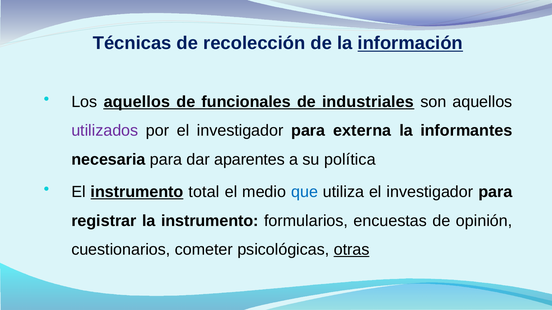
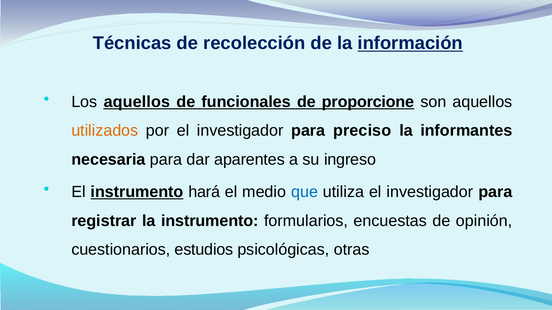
industriales: industriales -> proporcione (368, 102)
utilizados colour: purple -> orange (105, 131)
externa: externa -> preciso (362, 131)
política: política -> ingreso (350, 160)
total: total -> hará (204, 192)
cometer: cometer -> estudios (204, 250)
otras underline: present -> none (352, 250)
